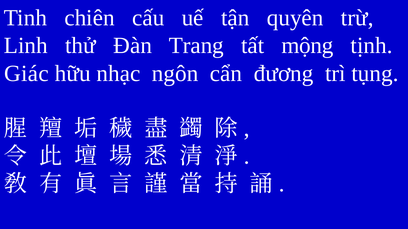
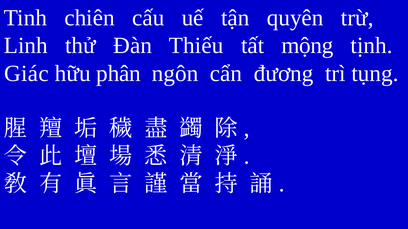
Trang: Trang -> Thiếu (196, 46)
nhạc: nhạc -> phân (119, 74)
